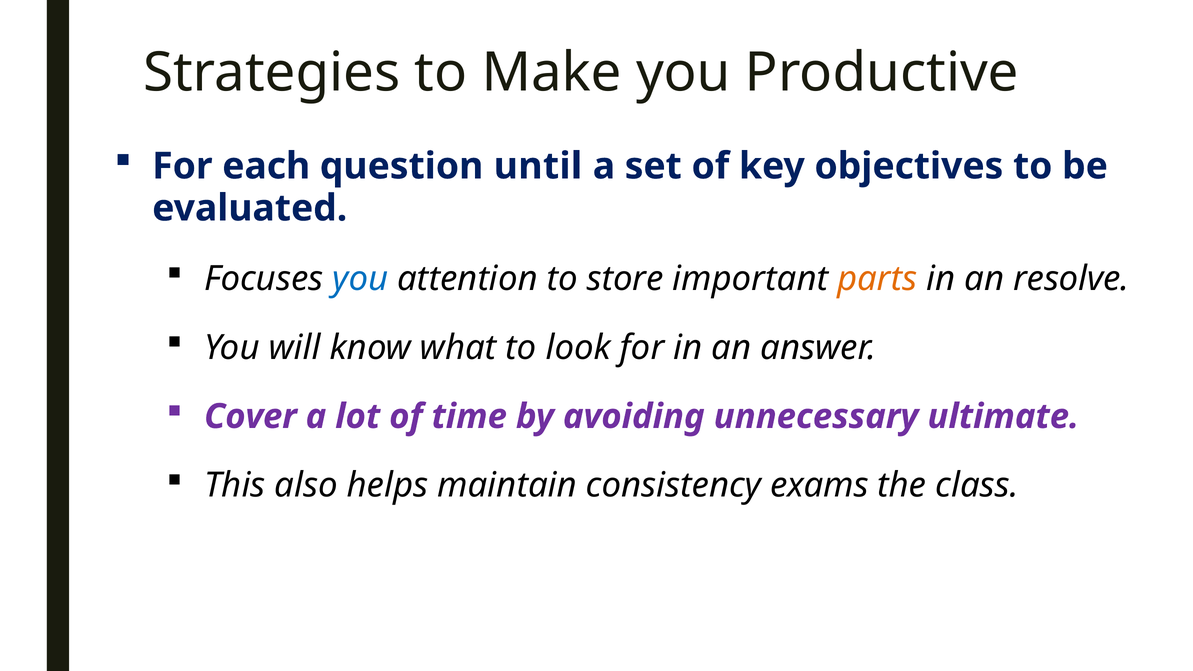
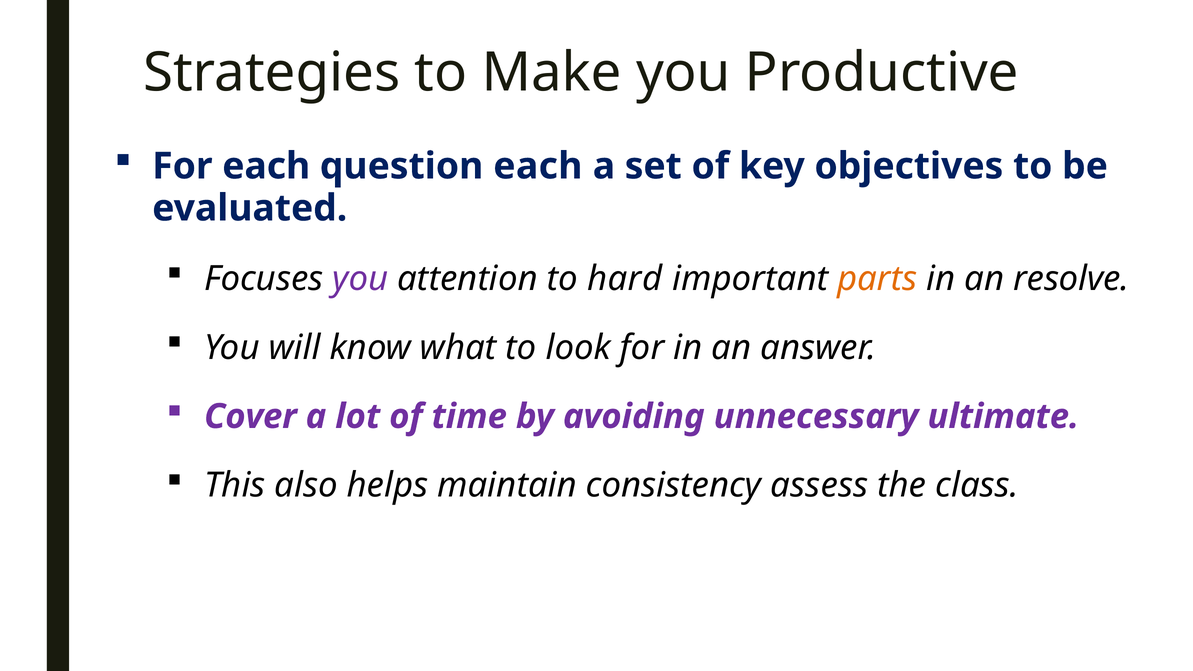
question until: until -> each (538, 166)
you colour: blue -> purple (360, 279)
store: store -> hard (625, 279)
exams: exams -> assess (819, 486)
